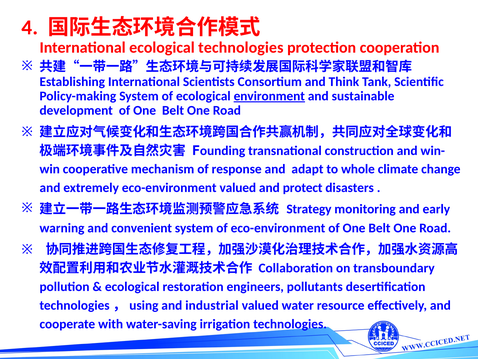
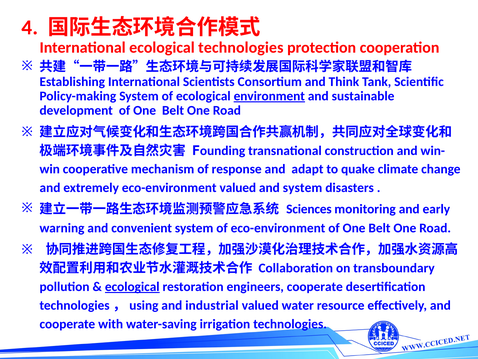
whole: whole -> quake (358, 169)
and protect: protect -> system (303, 188)
Strategy: Strategy -> Sciences (309, 209)
ecological underline: none -> present (132, 286)
engineers pollutants: pollutants -> cooperate (315, 286)
